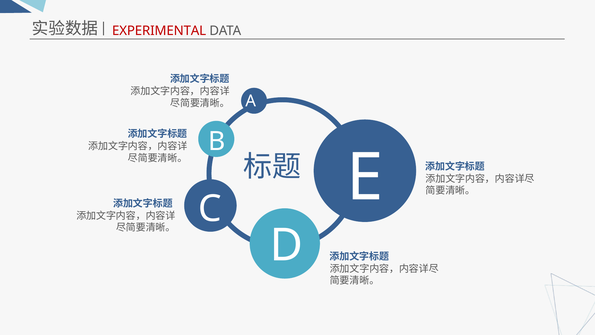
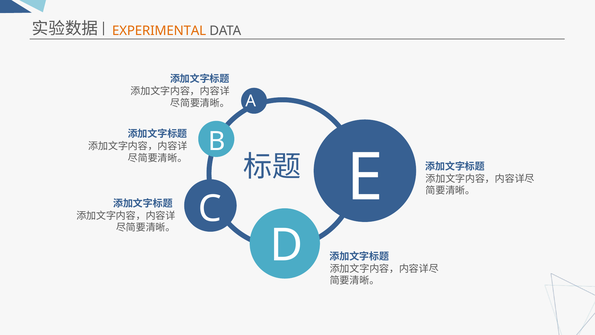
EXPERIMENTAL colour: red -> orange (159, 31)
